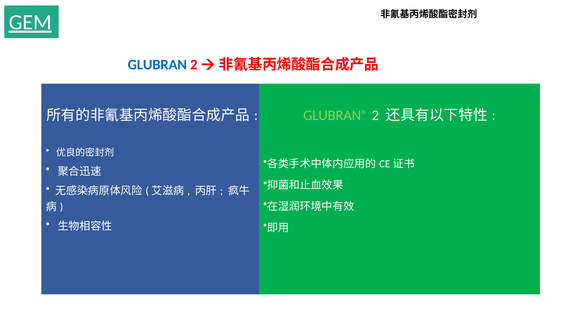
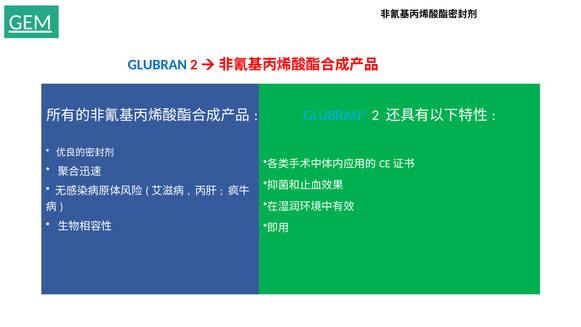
GLUBRAN® colour: light green -> light blue (336, 115)
